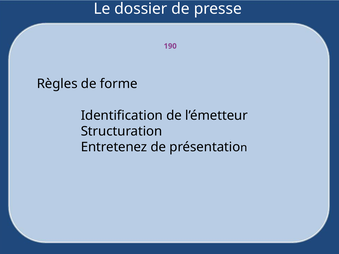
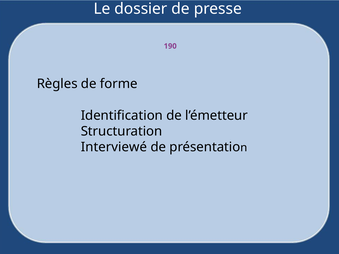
Entretenez: Entretenez -> Interviewé (114, 147)
